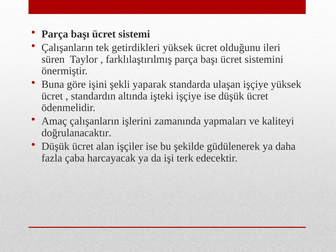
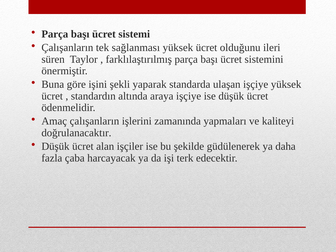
getirdikleri: getirdikleri -> sağlanması (136, 48)
işteki: işteki -> araya (162, 96)
